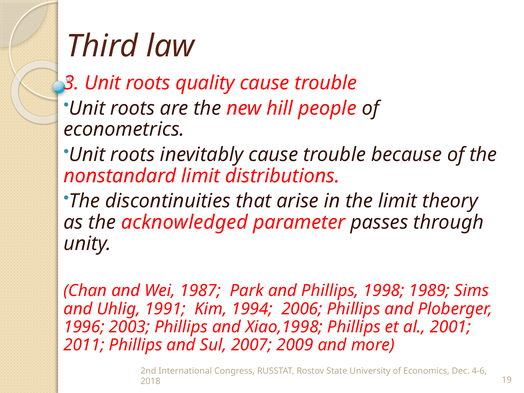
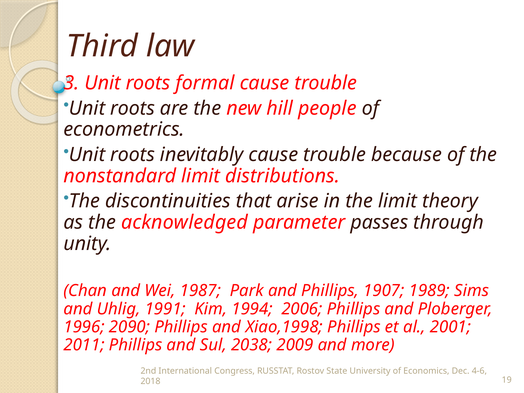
quality: quality -> formal (205, 83)
1998: 1998 -> 1907 (384, 291)
2003: 2003 -> 2090 (130, 327)
2007: 2007 -> 2038 (252, 345)
